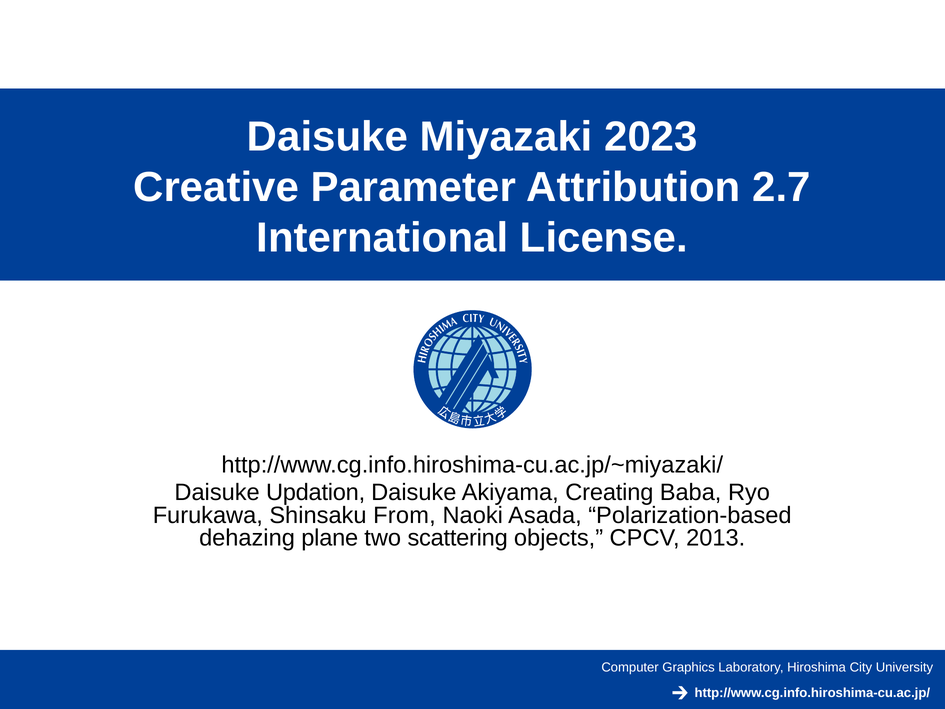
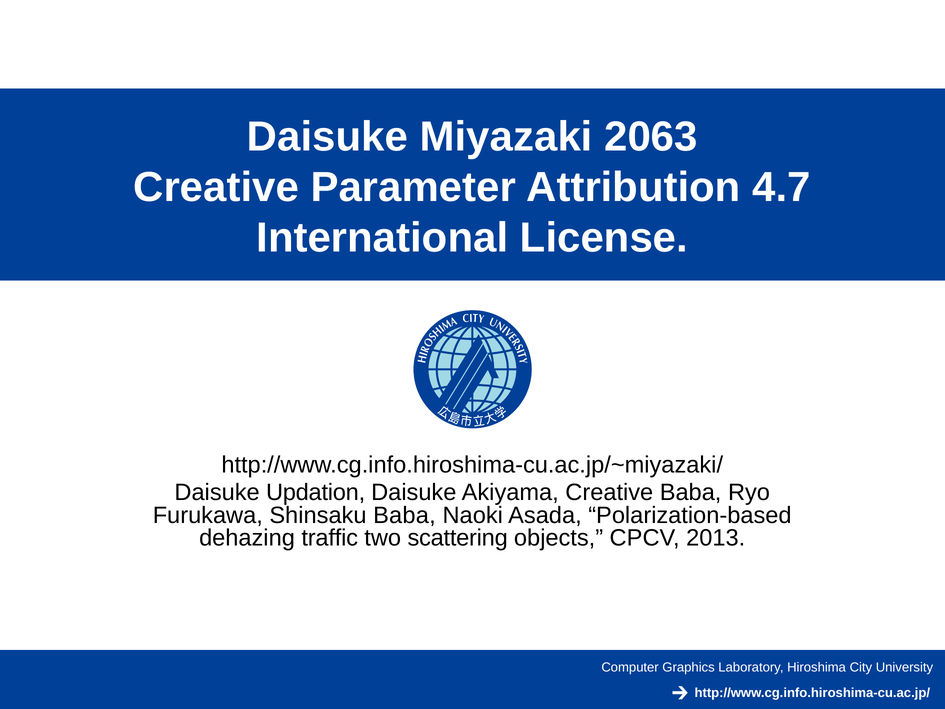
2023: 2023 -> 2063 (651, 137)
2.7: 2.7 -> 4.7 (782, 187)
Akiyama Creating: Creating -> Creative (609, 492)
Shinsaku From: From -> Baba (404, 515)
plane: plane -> traffic (330, 538)
